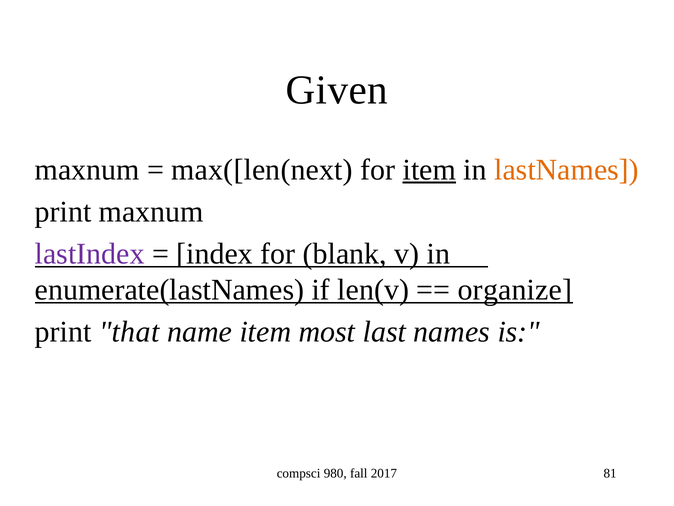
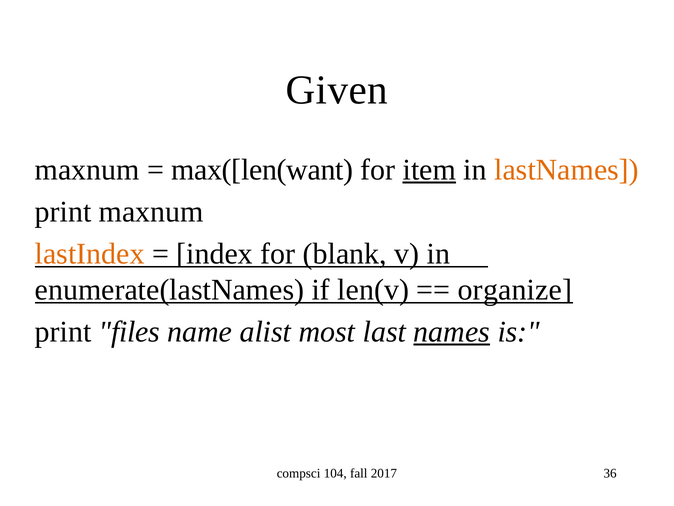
max([len(next: max([len(next -> max([len(want (262, 169)
lastIndex colour: purple -> orange (90, 253)
that: that -> files (129, 331)
name item: item -> alist (265, 331)
names underline: none -> present (452, 331)
980: 980 -> 104 (335, 473)
81: 81 -> 36 (610, 473)
